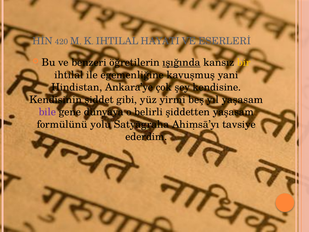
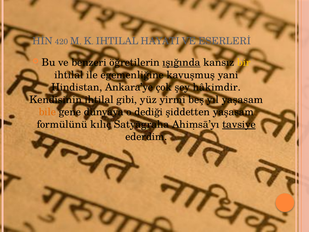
kendisine: kendisine -> hâkimdir (217, 87)
Kendisinin şiddet: şiddet -> ihtilal (99, 100)
bile colour: purple -> orange (47, 112)
belirli: belirli -> dediği (149, 112)
yolu: yolu -> kılıç (101, 124)
tavsiye underline: none -> present (239, 124)
